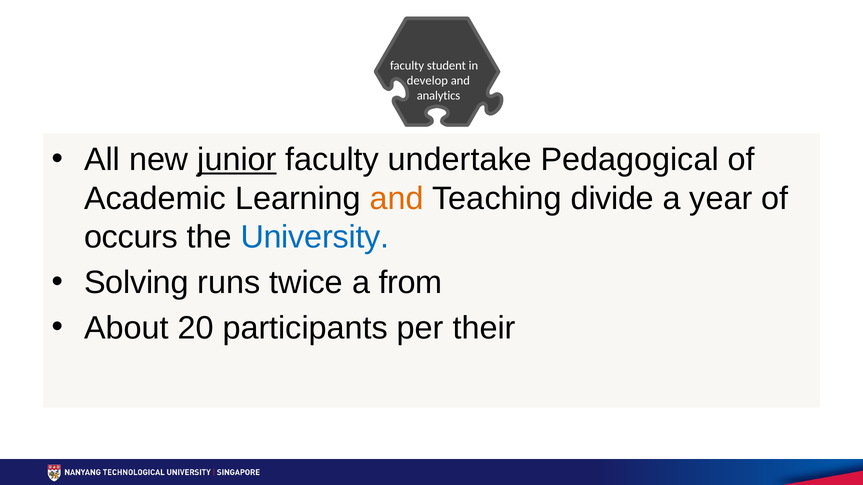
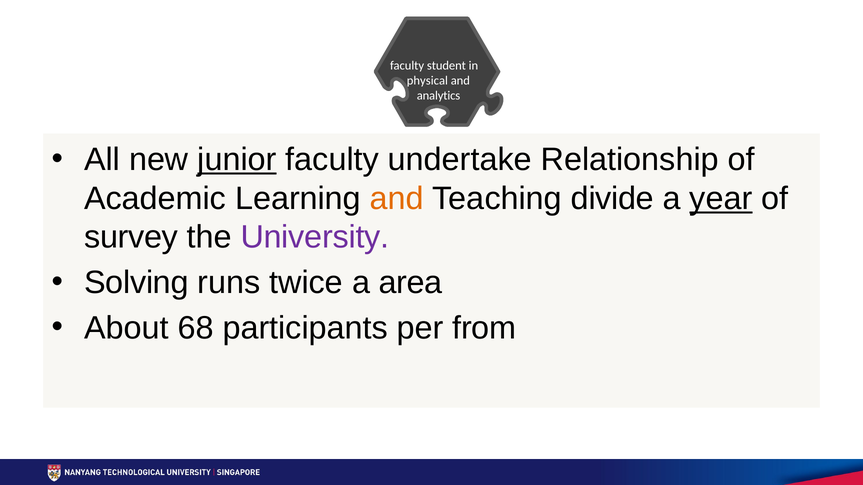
develop: develop -> physical (427, 81)
Pedagogical: Pedagogical -> Relationship (630, 160)
year underline: none -> present (721, 199)
occurs: occurs -> survey (131, 237)
University colour: blue -> purple (315, 237)
from: from -> area (411, 283)
20: 20 -> 68 (196, 328)
their: their -> from (484, 328)
